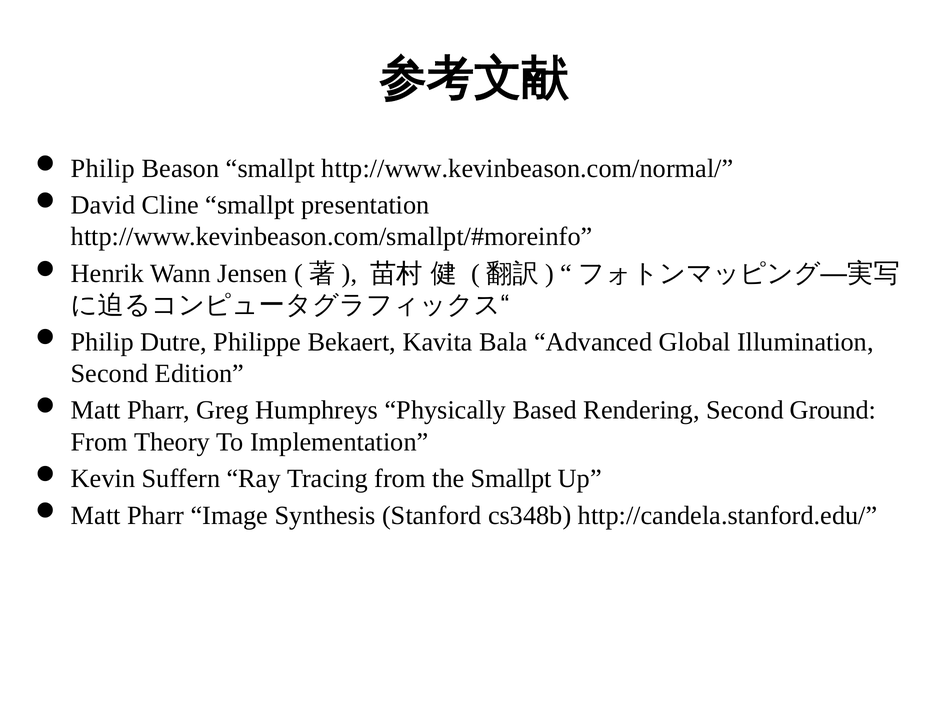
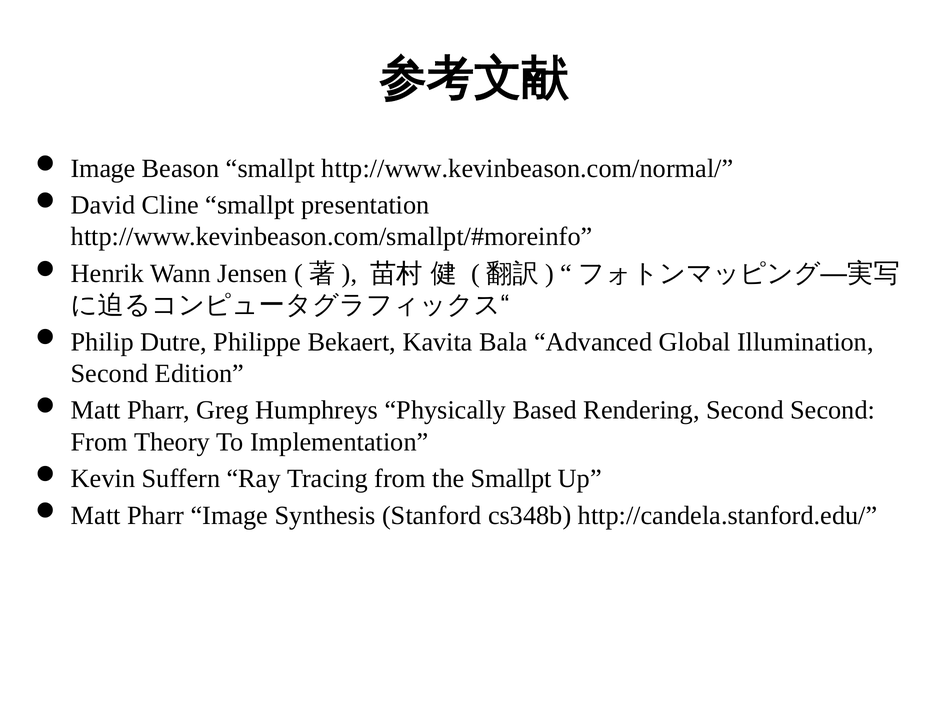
Philip: Philip -> Image (103, 169)
Second Ground: Ground -> Second (833, 411)
